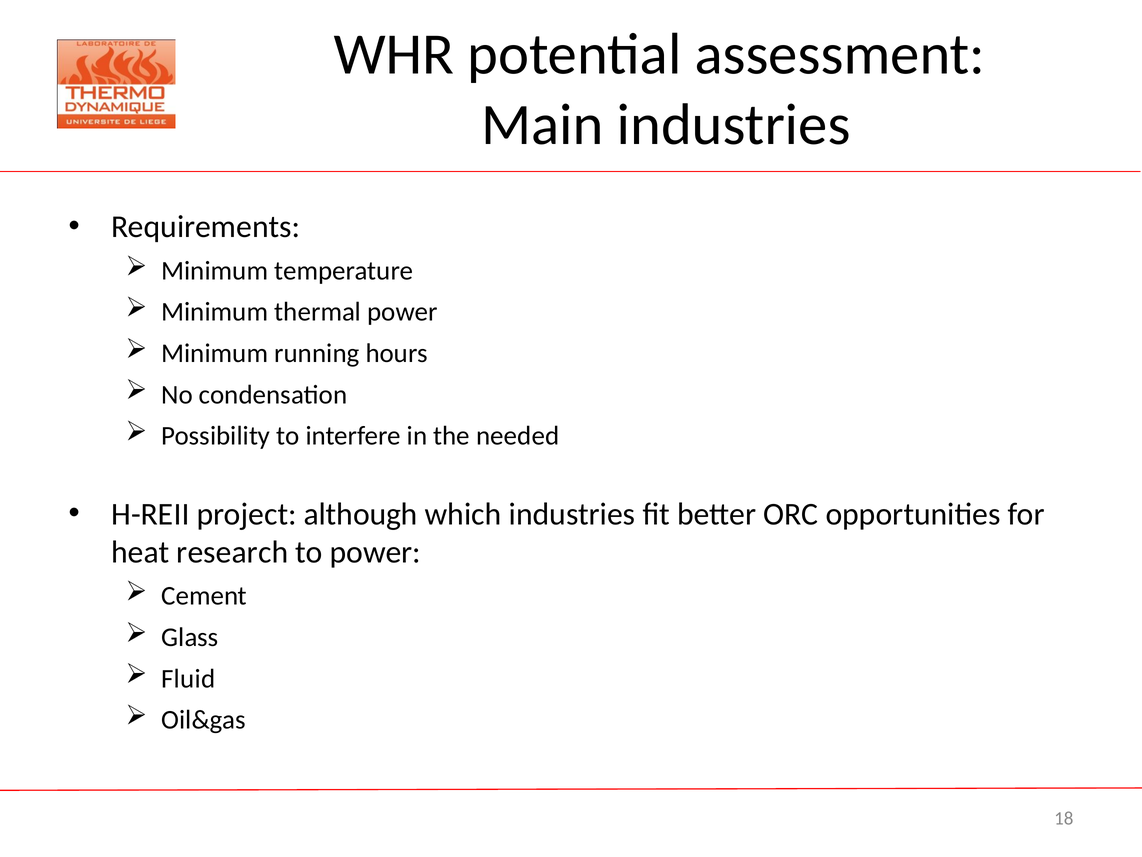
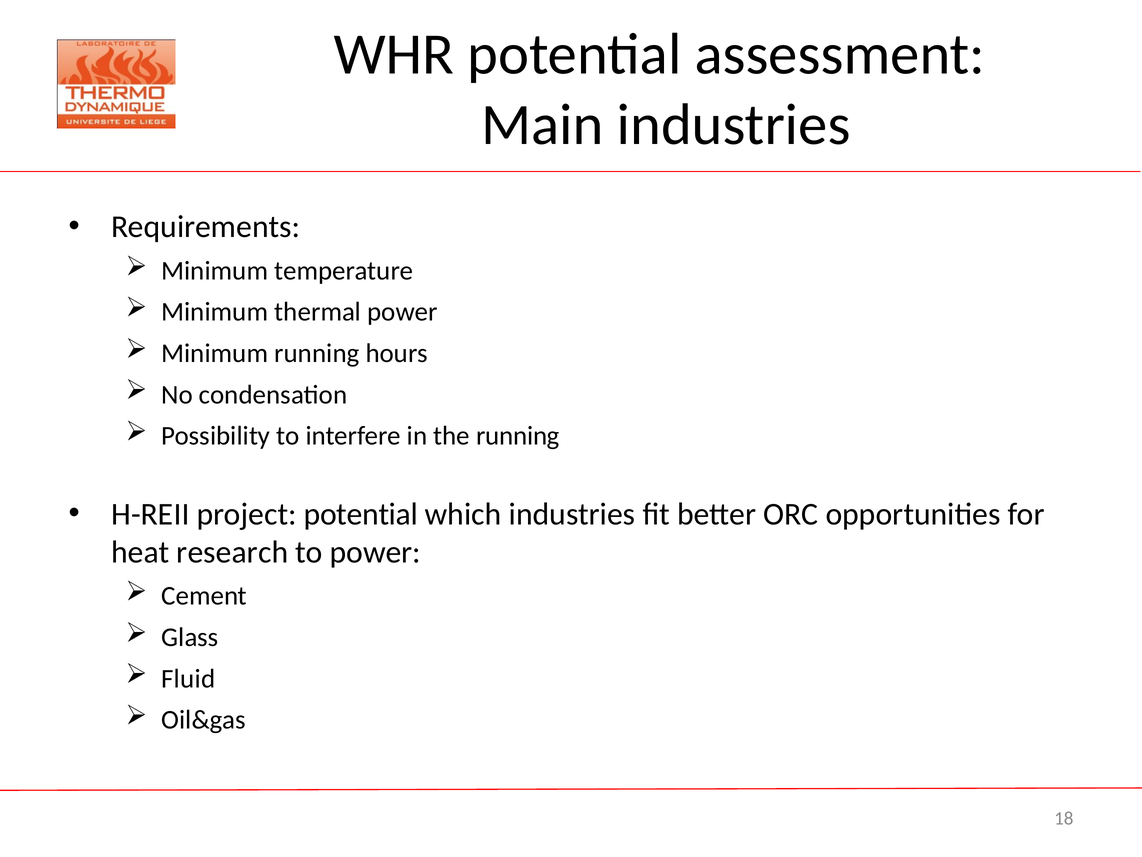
the needed: needed -> running (518, 436)
project although: although -> potential (361, 514)
